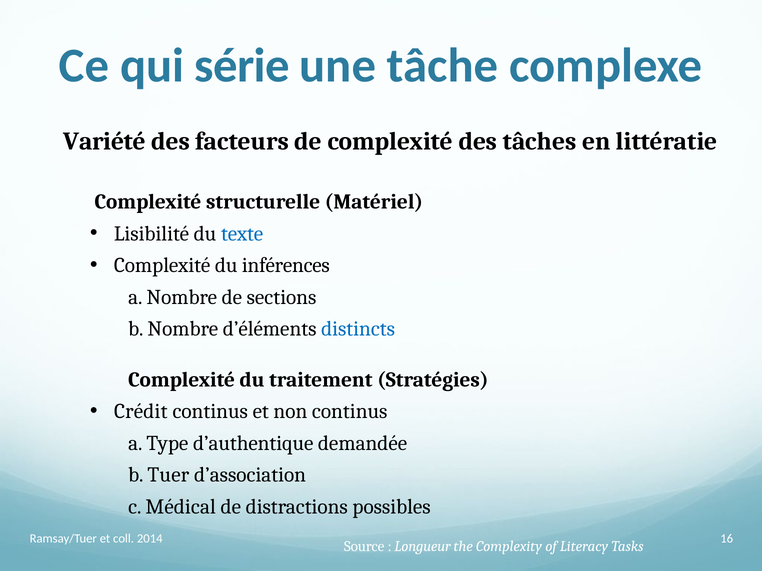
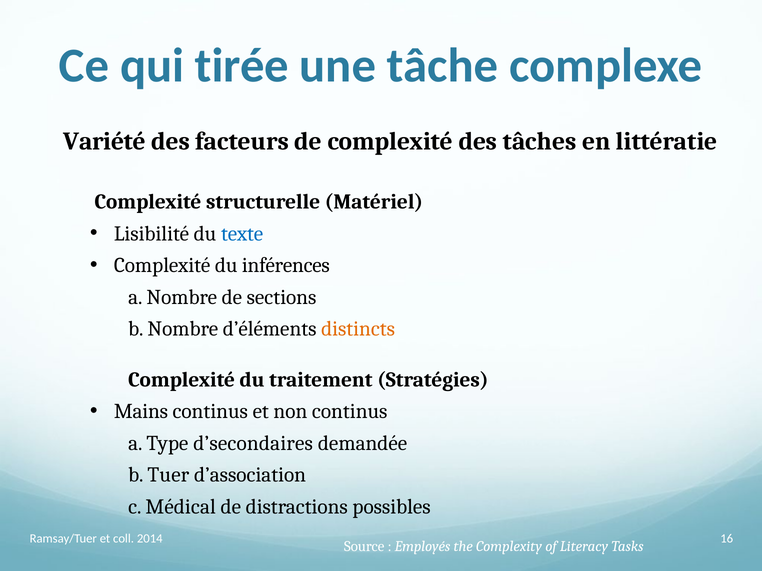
série: série -> tirée (242, 66)
distincts colour: blue -> orange (358, 329)
Crédit: Crédit -> Mains (141, 412)
d’authentique: d’authentique -> d’secondaires (253, 444)
Longueur: Longueur -> Employés (423, 547)
